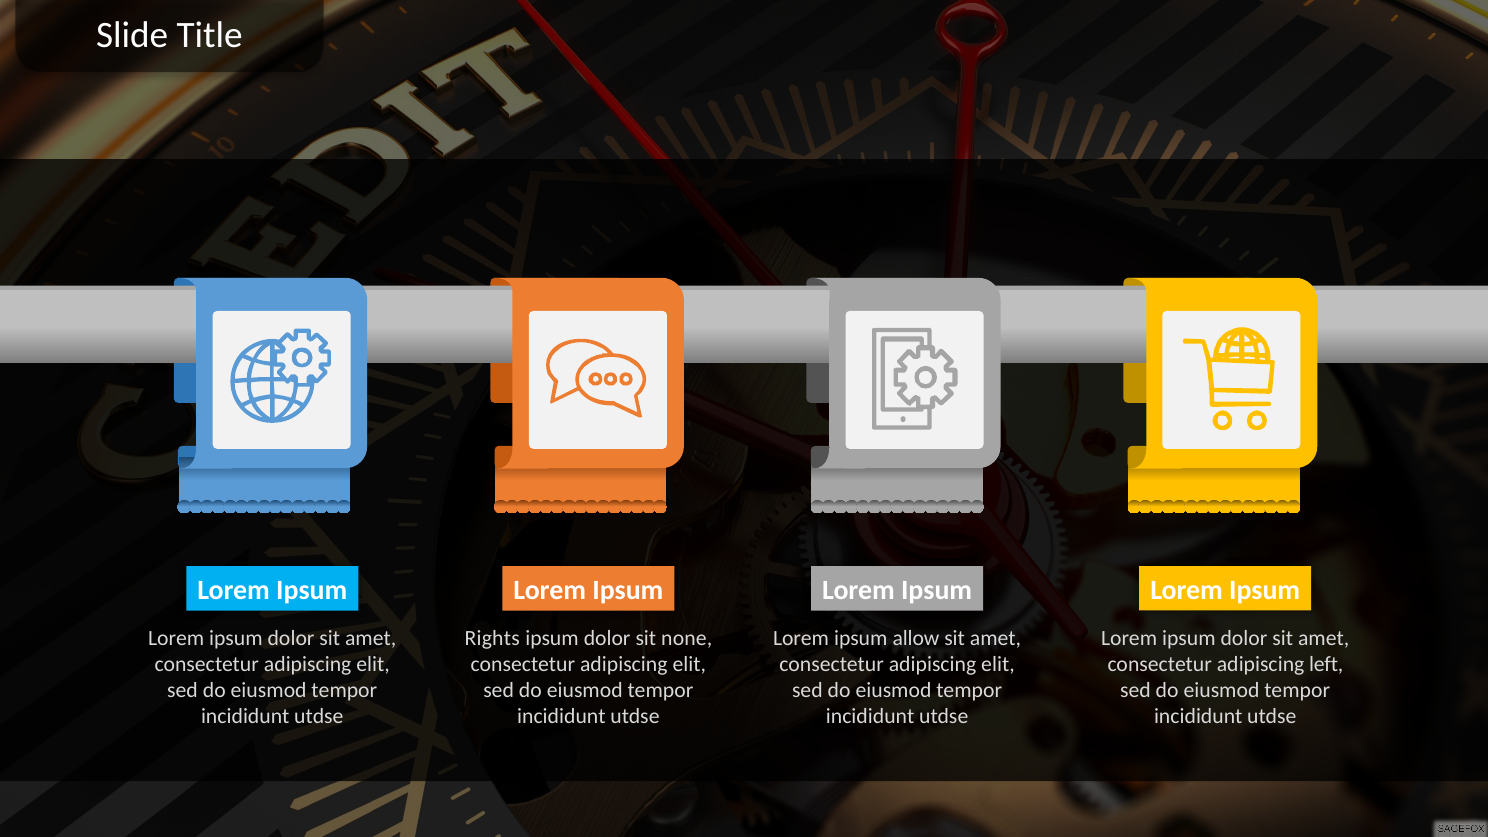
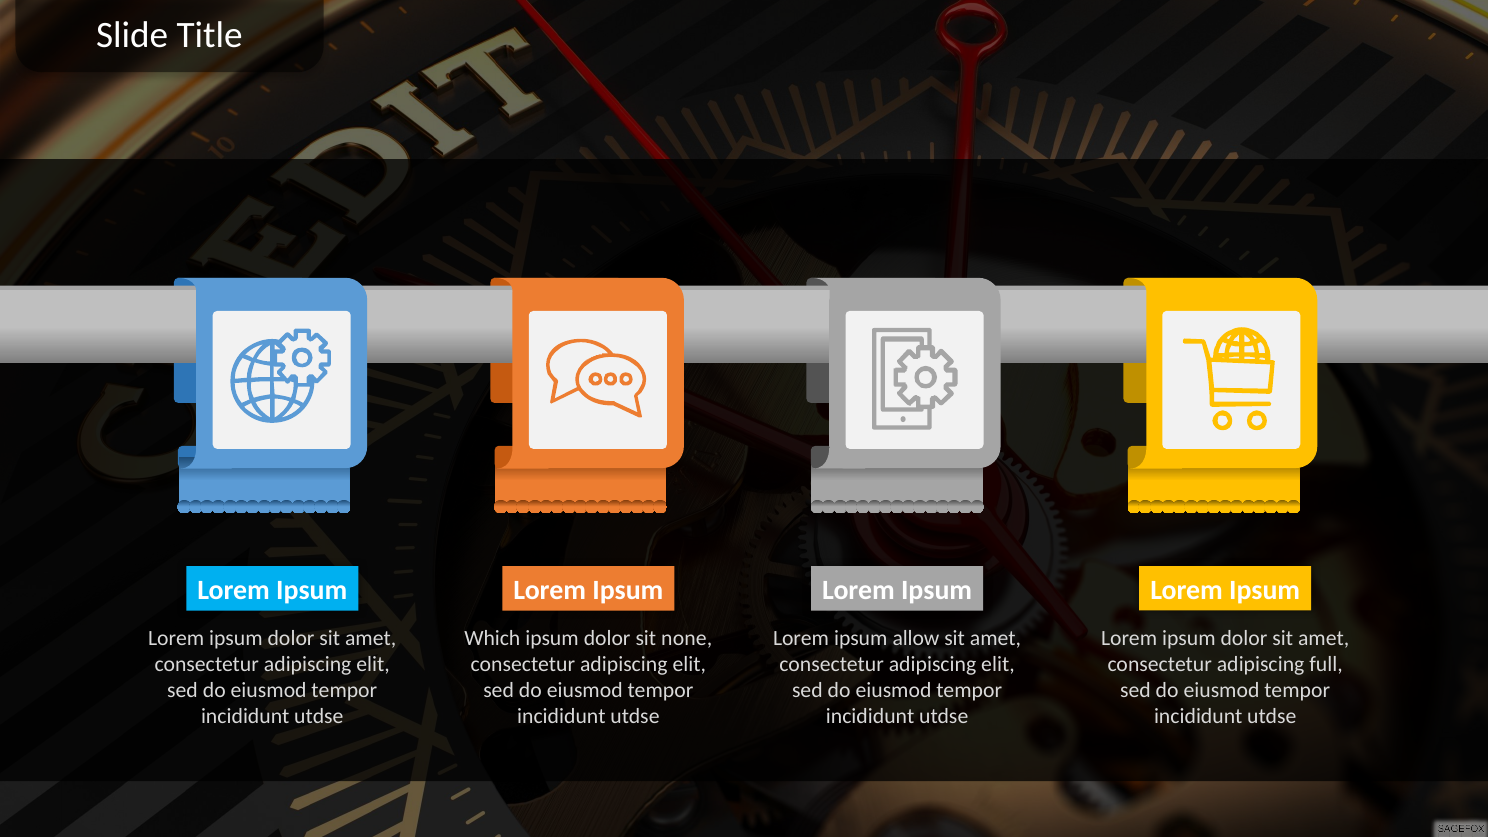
Rights: Rights -> Which (492, 638)
left: left -> full (1326, 664)
